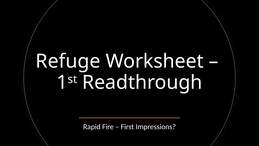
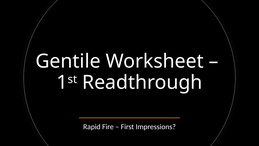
Refuge: Refuge -> Gentile (68, 61)
